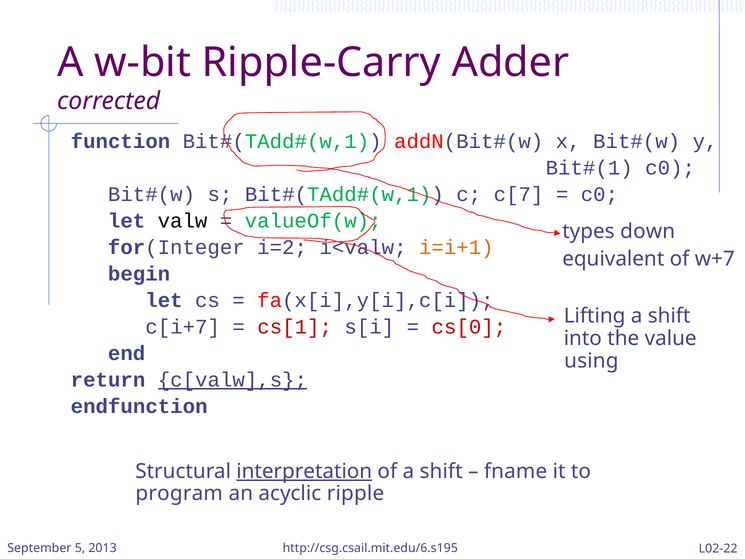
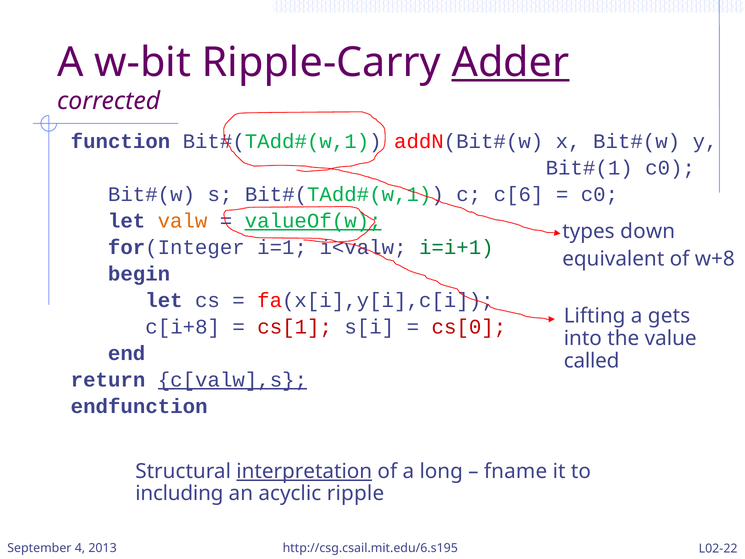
Adder underline: none -> present (510, 62)
c[7: c[7 -> c[6 (519, 194)
valw colour: black -> orange (183, 221)
valueOf(w underline: none -> present (313, 221)
i=2: i=2 -> i=1 (282, 247)
i=i+1 colour: orange -> green (456, 247)
w+7: w+7 -> w+8 (715, 259)
Lifting a shift: shift -> gets (669, 316)
c[i+7: c[i+7 -> c[i+8 (183, 327)
using: using -> called (592, 361)
of a shift: shift -> long (441, 471)
program: program -> including (179, 493)
5: 5 -> 4 (80, 548)
